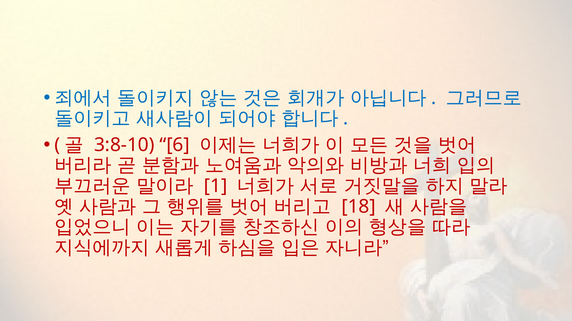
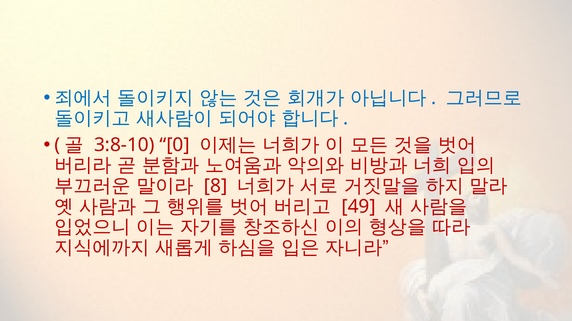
6: 6 -> 0 (175, 145)
1: 1 -> 8 (216, 186)
18: 18 -> 49 (359, 207)
